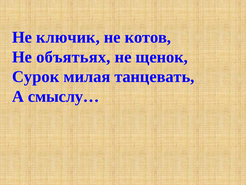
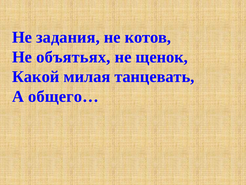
ключик: ключик -> задания (68, 37)
Сурок: Сурок -> Какой (36, 77)
смыслу…: смыслу… -> общего… (63, 96)
